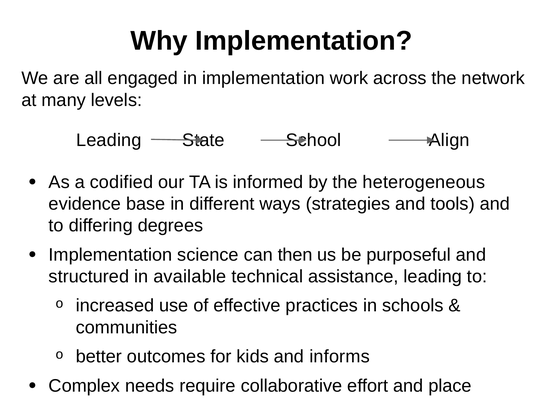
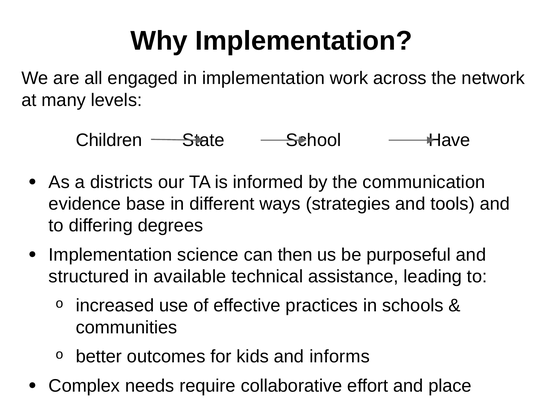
Leading: Leading -> Children (109, 140)
Align: Align -> Have (449, 140)
codified: codified -> districts (121, 182)
heterogeneous: heterogeneous -> communication (424, 182)
